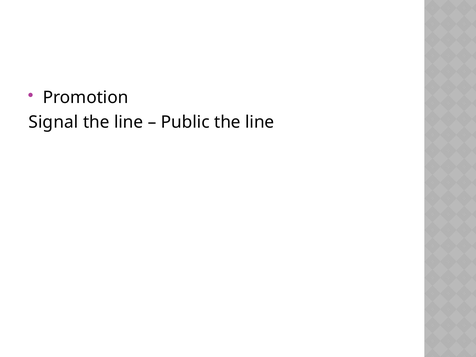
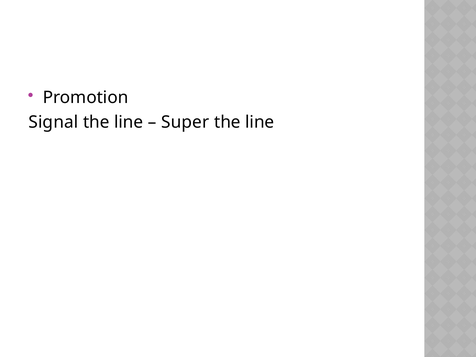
Public: Public -> Super (185, 122)
